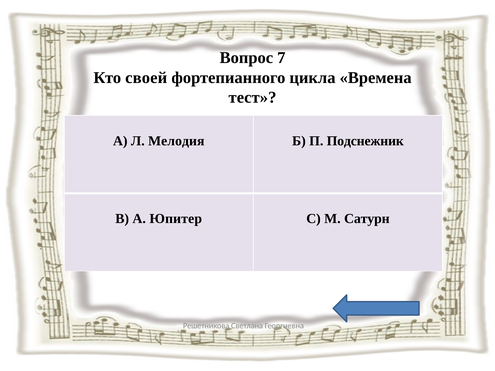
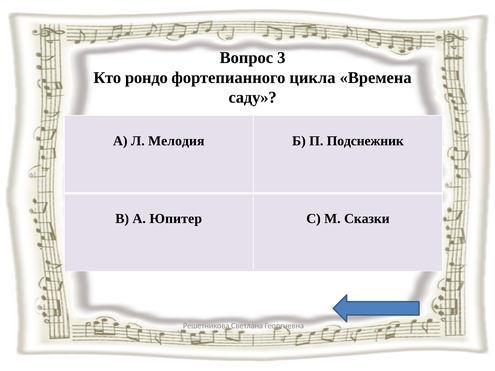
7: 7 -> 3 (281, 58)
своей: своей -> рондо (146, 78)
тест: тест -> саду (253, 97)
Сатурн: Сатурн -> Сказки (367, 219)
